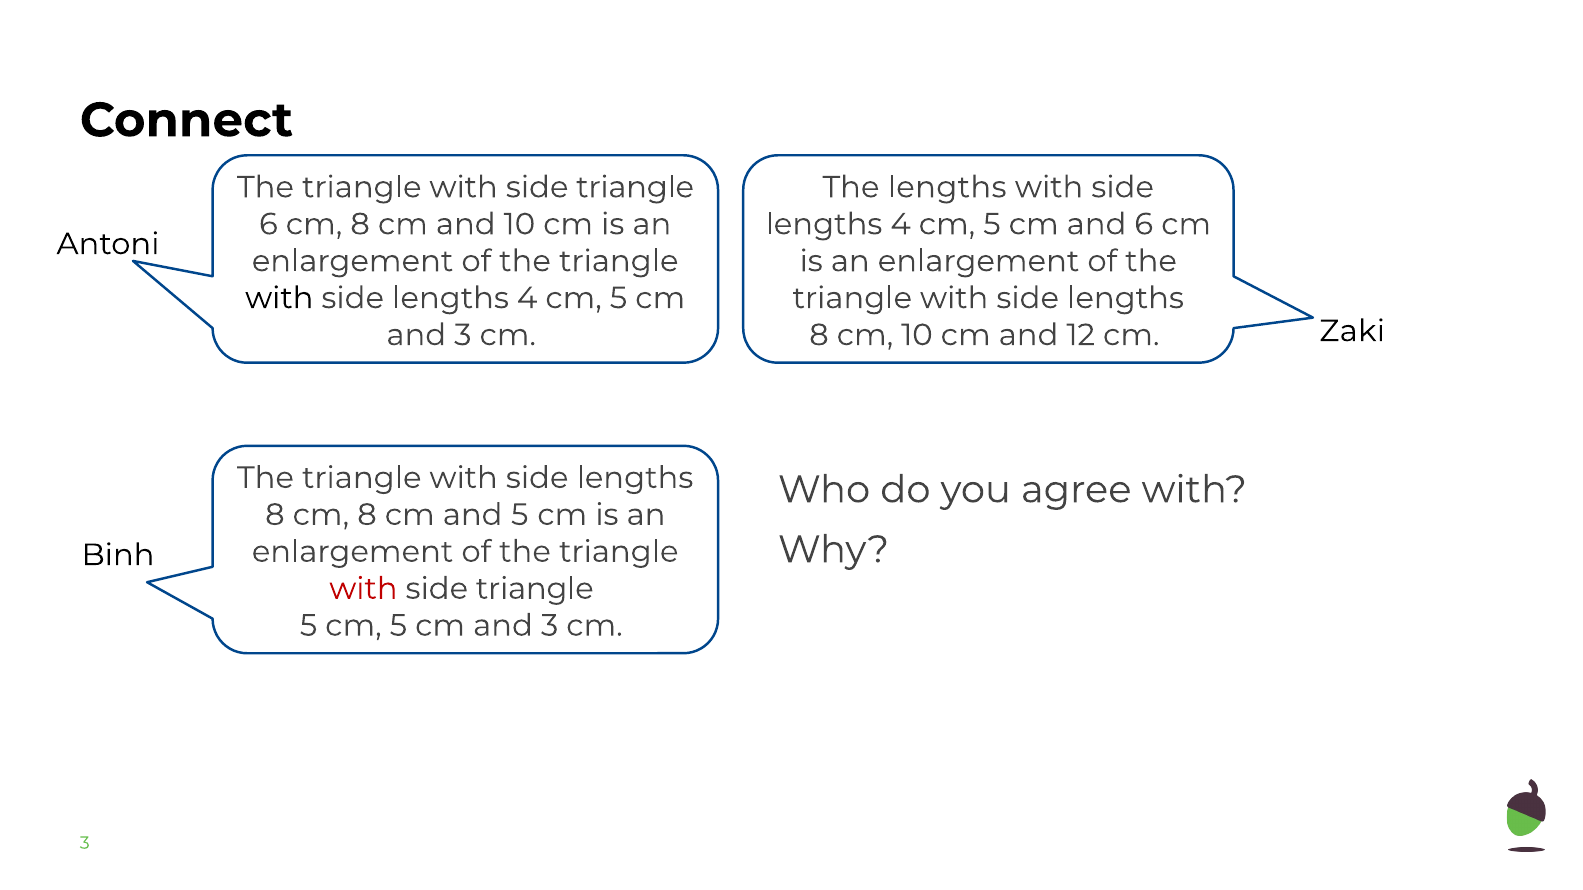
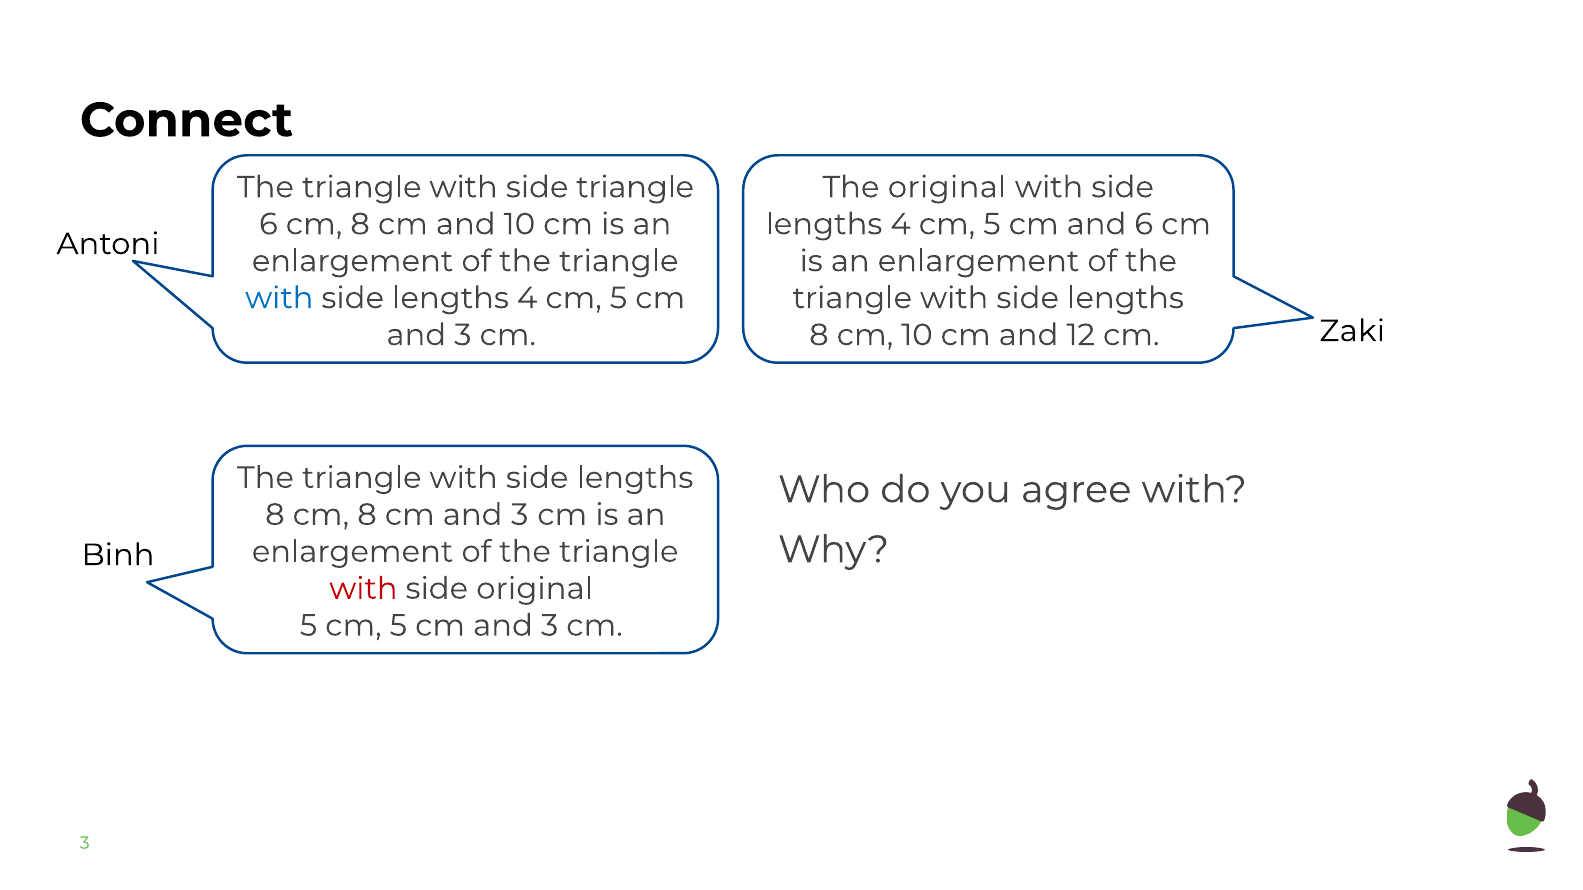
The lengths: lengths -> original (947, 187)
with colour: black -> blue (279, 298)
8 cm and 5: 5 -> 3 (520, 515)
triangle: triangle -> original (535, 589)
